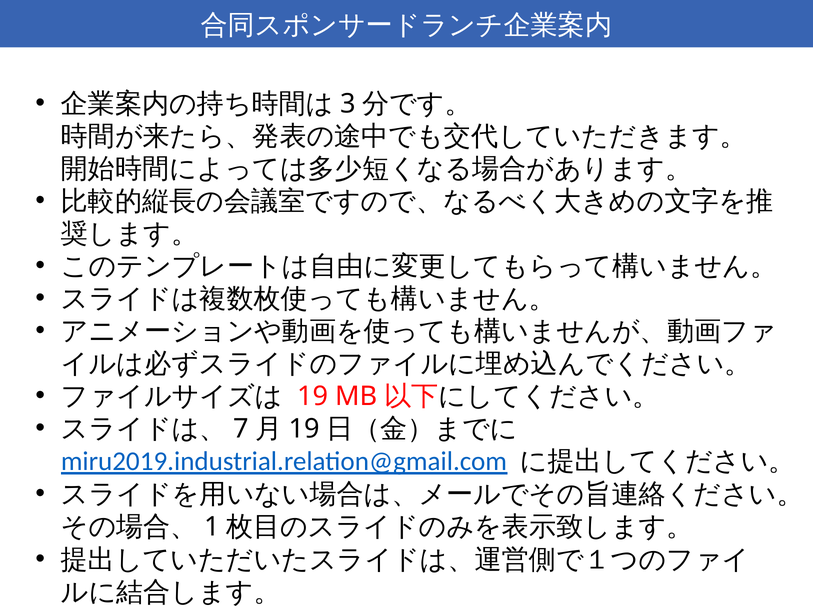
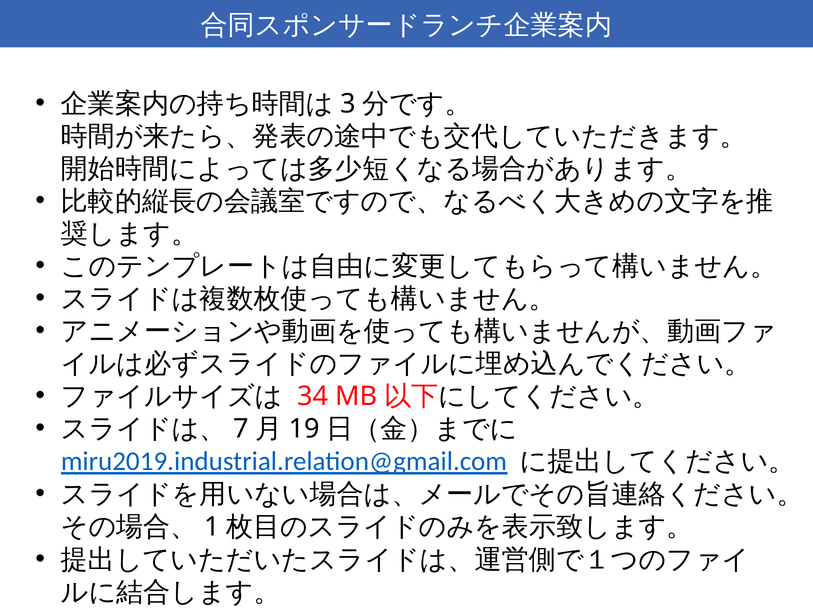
19: 19 -> 34 (313, 396)
